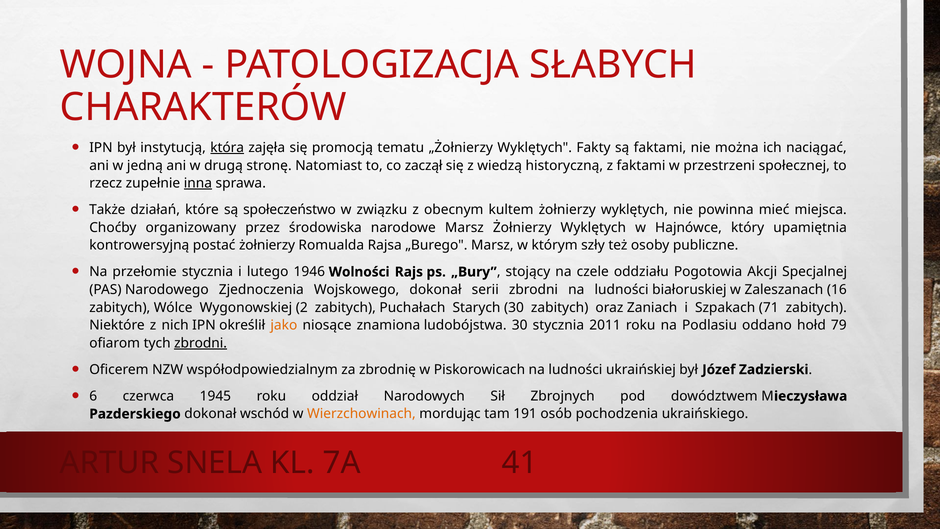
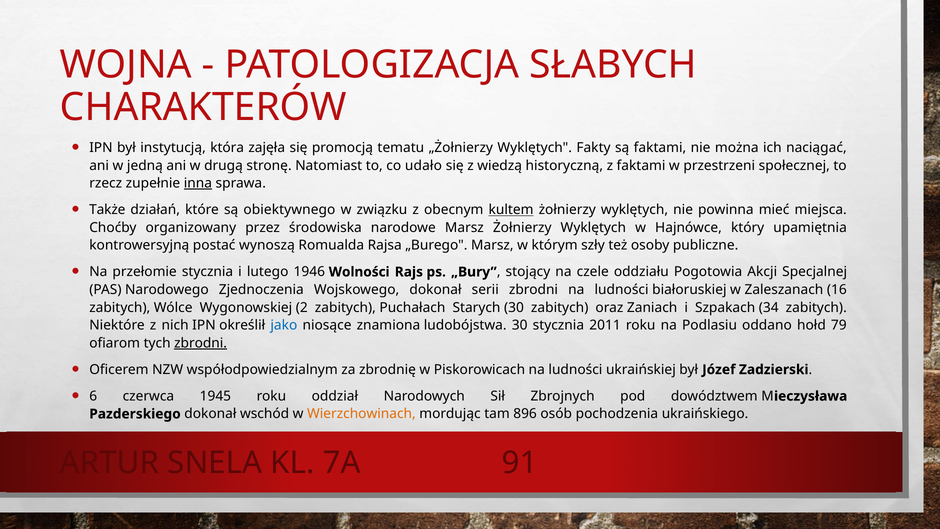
która underline: present -> none (227, 148)
zaczął: zaczął -> udało (423, 165)
społeczeństwo: społeczeństwo -> obiektywnego (289, 210)
kultem underline: none -> present (511, 210)
postać żołnierzy: żołnierzy -> wynoszą (267, 245)
71: 71 -> 34 (769, 307)
jako colour: orange -> blue (284, 325)
191: 191 -> 896 (525, 414)
41: 41 -> 91 (520, 463)
